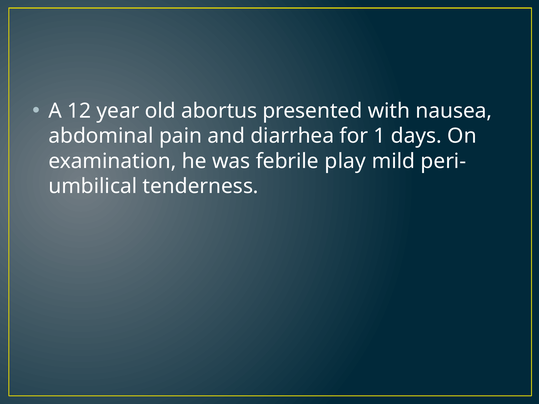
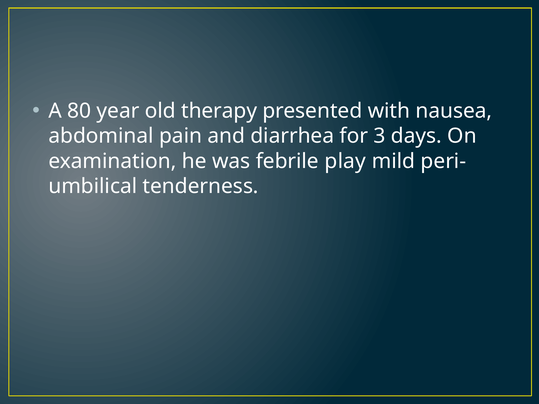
12: 12 -> 80 (79, 111)
abortus: abortus -> therapy (219, 111)
1: 1 -> 3 (380, 136)
